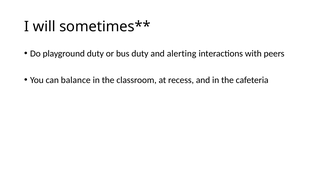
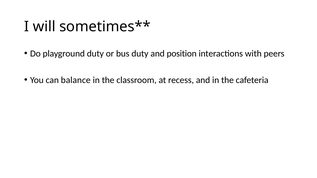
alerting: alerting -> position (182, 54)
